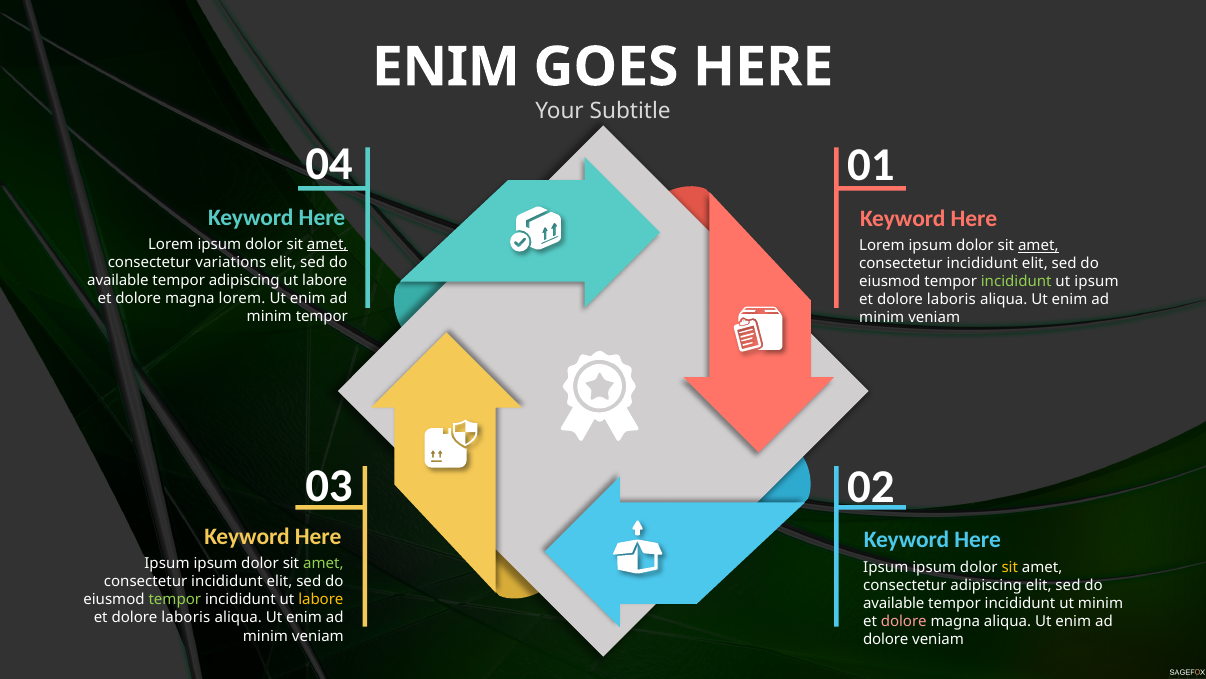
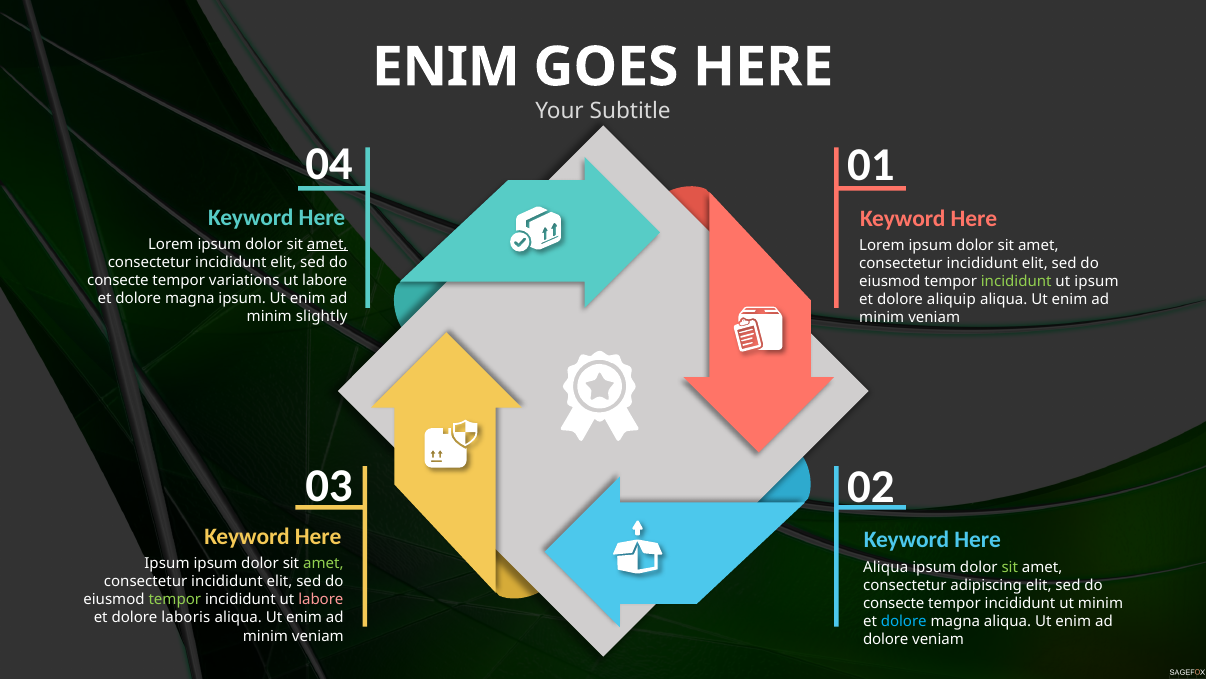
amet underline: present -> none (1038, 245)
variations: variations -> incididunt (231, 262)
available: available -> consecte (118, 280)
tempor adipiscing: adipiscing -> variations (244, 280)
magna lorem: lorem -> ipsum (242, 298)
laboris: laboris -> aliquip (951, 300)
minim tempor: tempor -> slightly (322, 317)
Ipsum: Ipsum -> Aliqua (886, 567)
sit colour: yellow -> light green (1010, 567)
labore colour: yellow -> pink (321, 599)
available: available -> consecte (894, 603)
dolore colour: pink -> light blue (904, 621)
